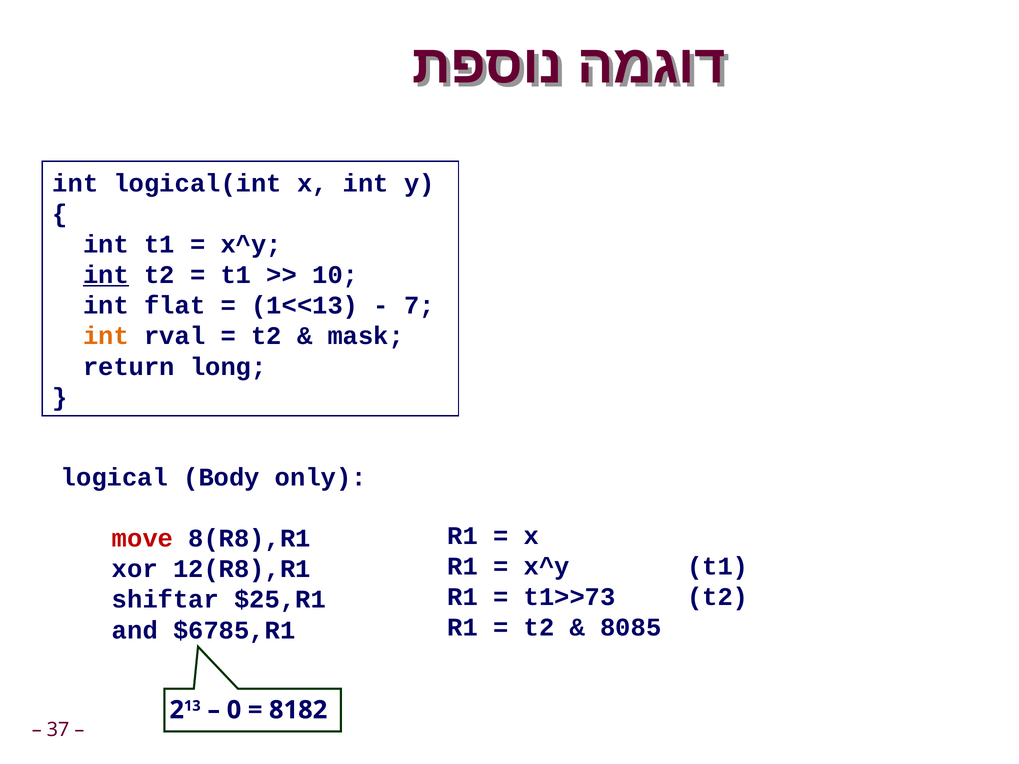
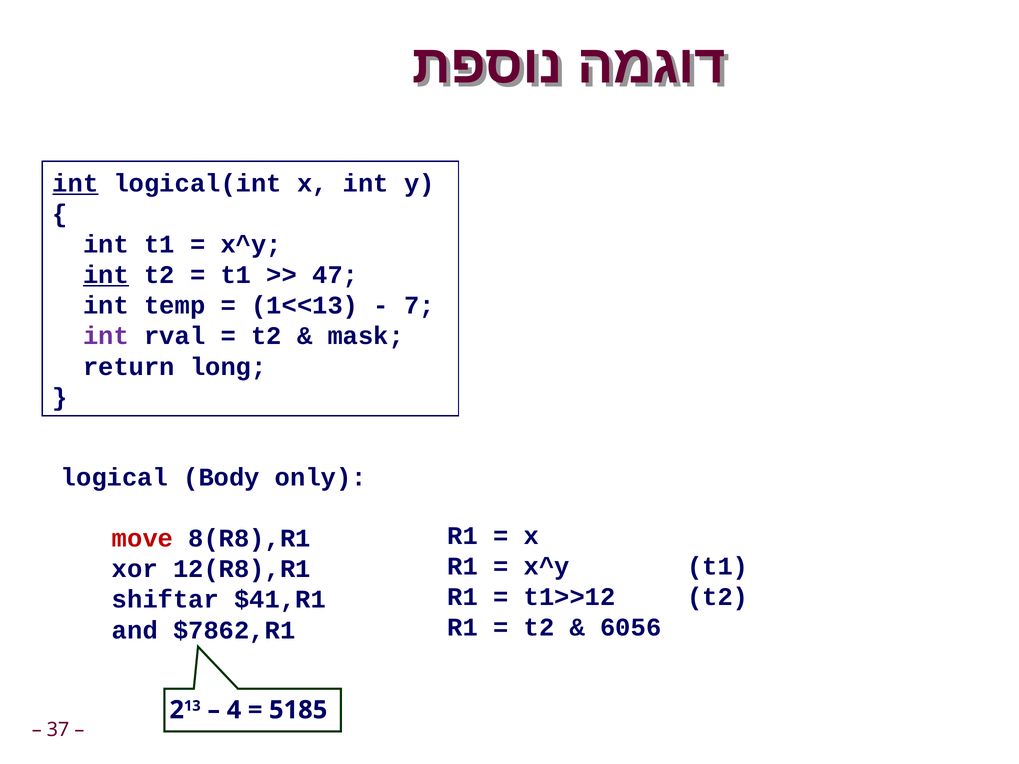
int underline: none -> present (75, 183)
10: 10 -> 47 (335, 275)
flat: flat -> temp (175, 306)
int colour: orange -> purple (106, 336)
t1>>73: t1>>73 -> t1>>12 (570, 597)
$25,R1: $25,R1 -> $41,R1 (280, 600)
8085: 8085 -> 6056 (631, 628)
$6785,R1: $6785,R1 -> $7862,R1 (234, 630)
0: 0 -> 4 (234, 710)
8182: 8182 -> 5185 (298, 710)
